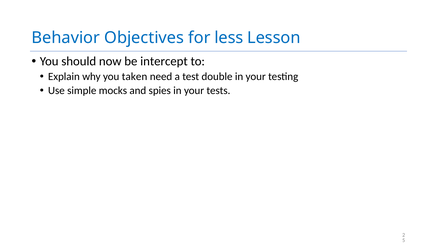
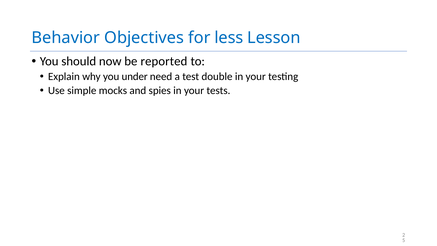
intercept: intercept -> reported (164, 61)
taken: taken -> under (135, 76)
